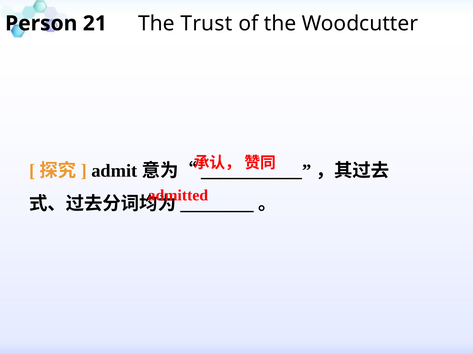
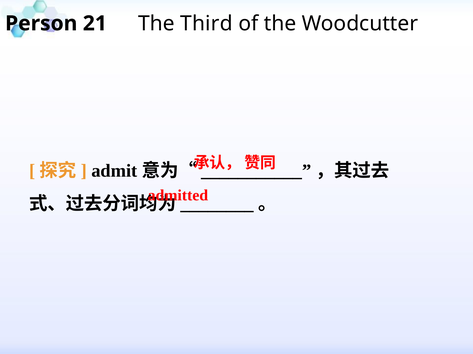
Trust: Trust -> Third (206, 23)
